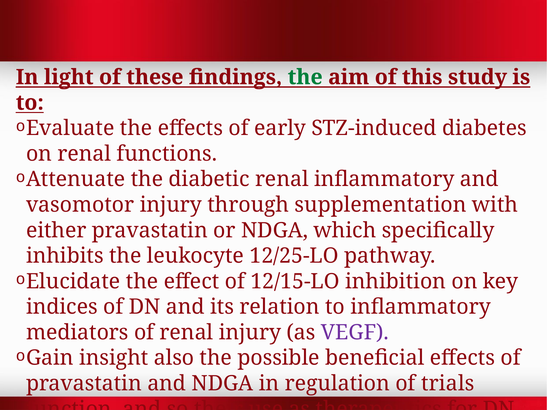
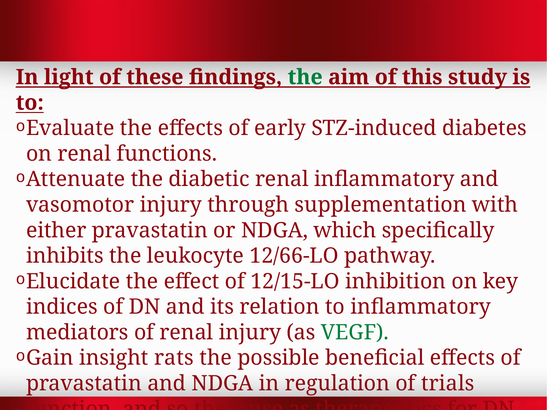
12/25-LO: 12/25-LO -> 12/66-LO (294, 256)
VEGF colour: purple -> green (355, 333)
also: also -> rats (174, 358)
